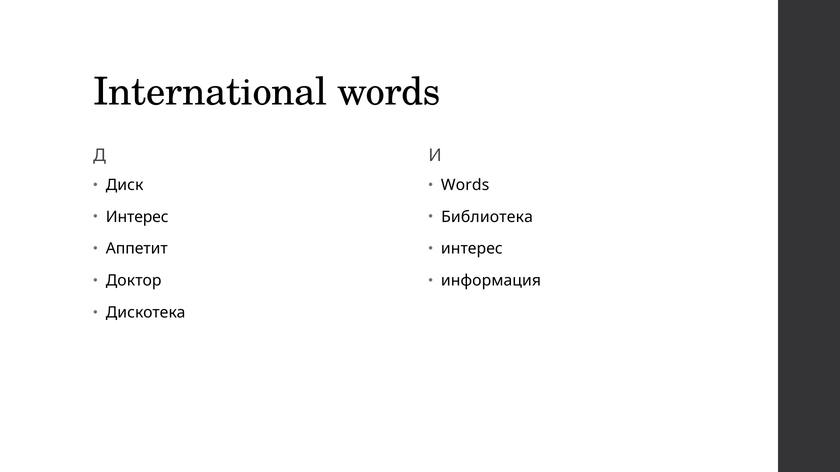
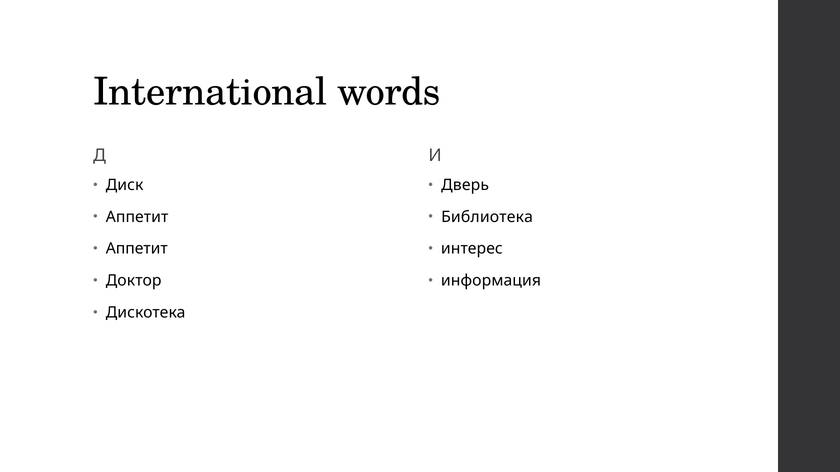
Words: Words -> Дверь (465, 185)
Интерес: Интерес -> Аппетит (137, 217)
